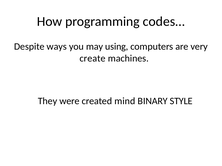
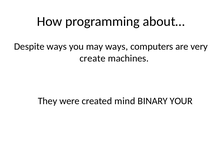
codes…: codes… -> about… (164, 21)
may using: using -> ways (117, 47)
STYLE: STYLE -> YOUR (181, 101)
